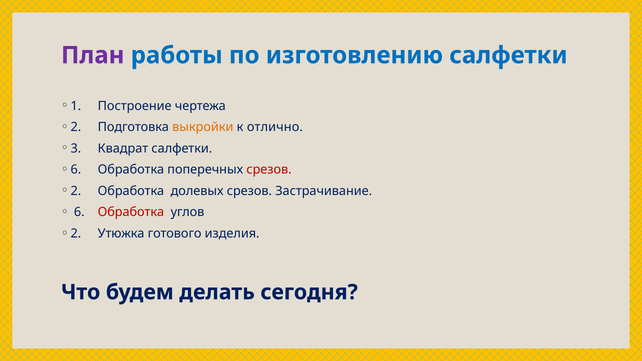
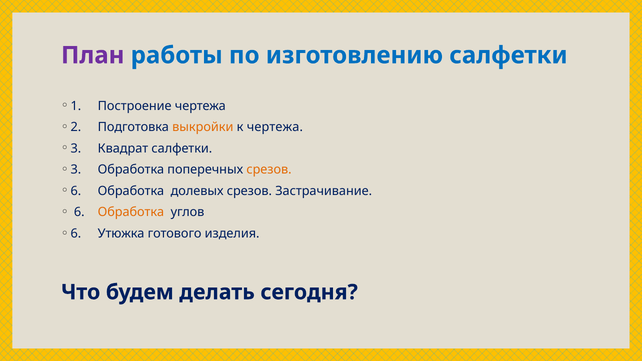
к отлично: отлично -> чертежа (275, 127)
6: 6 -> 3 (76, 170)
срезов colour: red -> orange (269, 170)
2: 2 -> 6 (76, 191)
Обработка colour: red -> orange (131, 212)
2: 2 -> 6 (76, 233)
